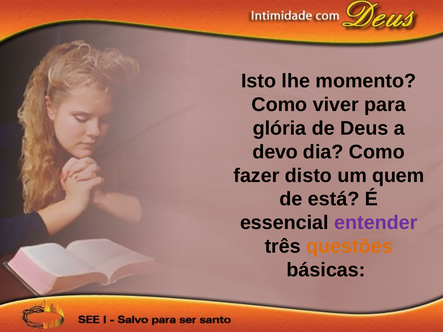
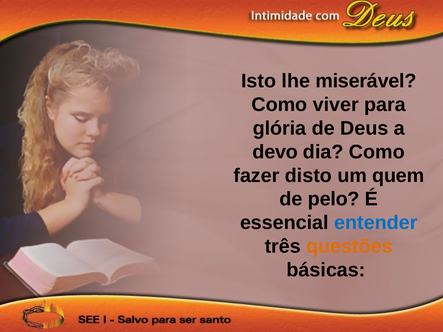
momento: momento -> miserável (366, 81)
está: está -> pelo (334, 199)
entender colour: purple -> blue (376, 223)
